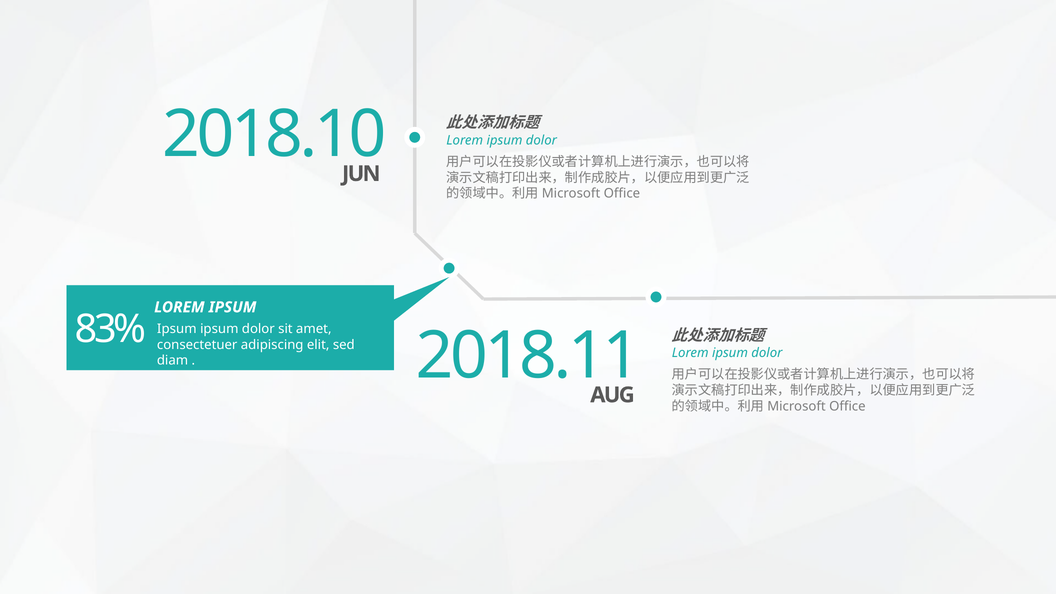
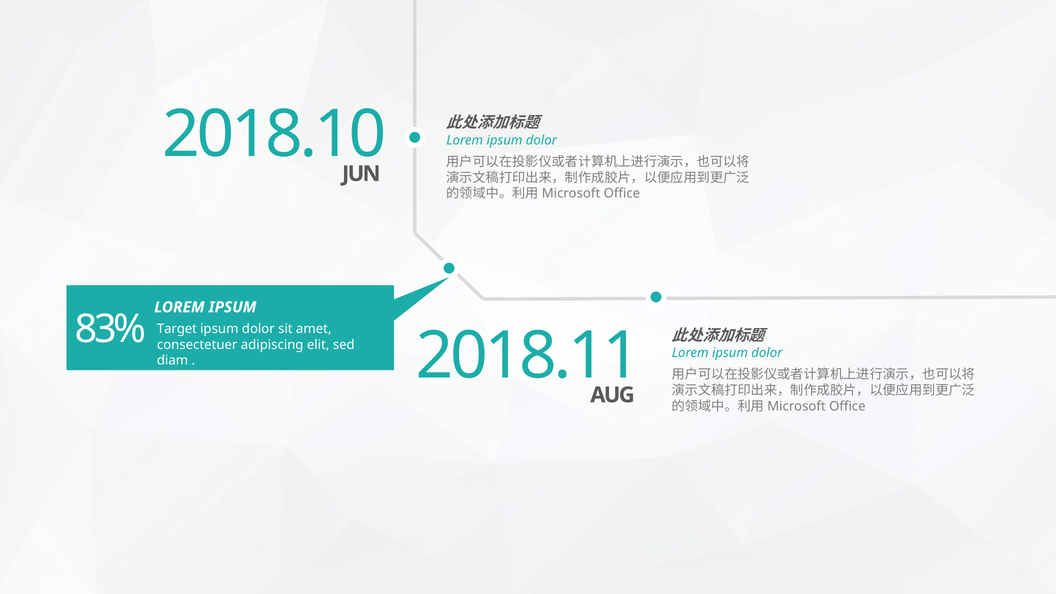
Ipsum: Ipsum -> Target (177, 329)
